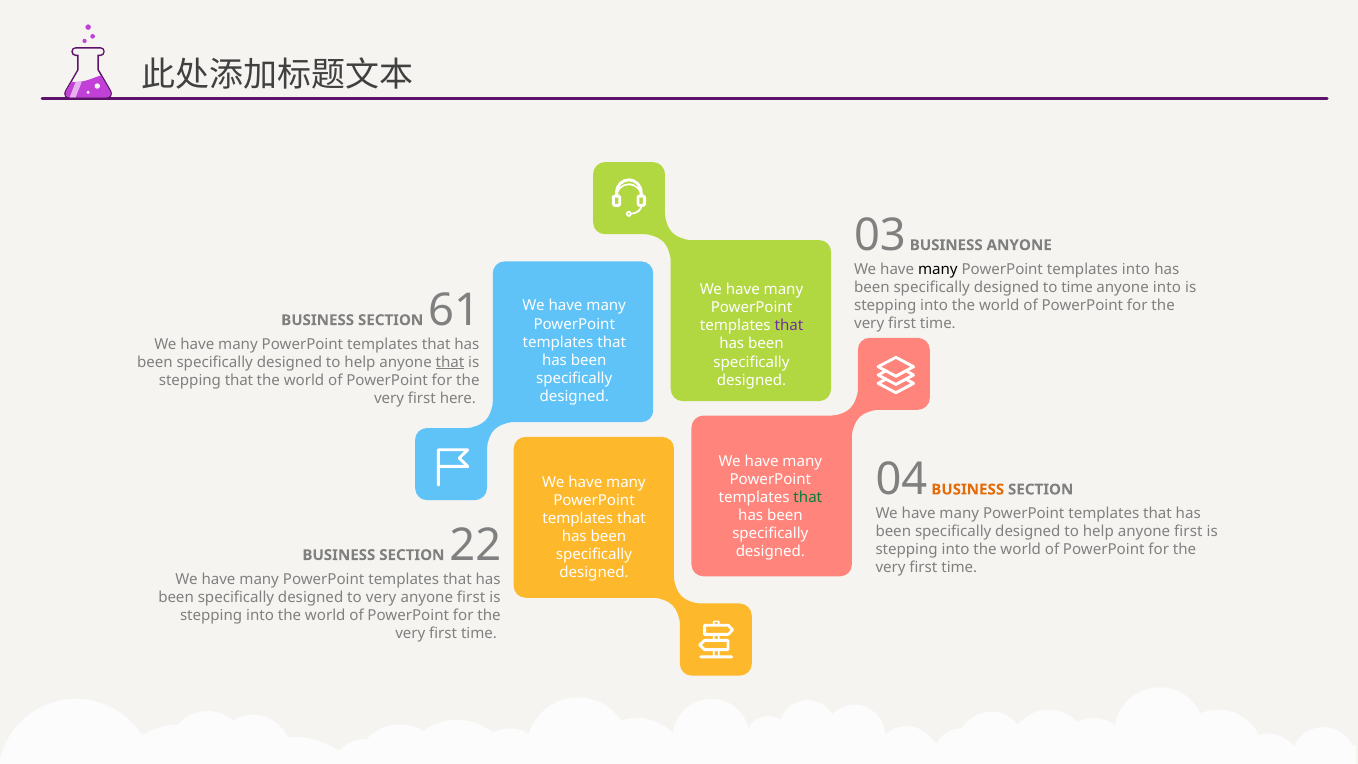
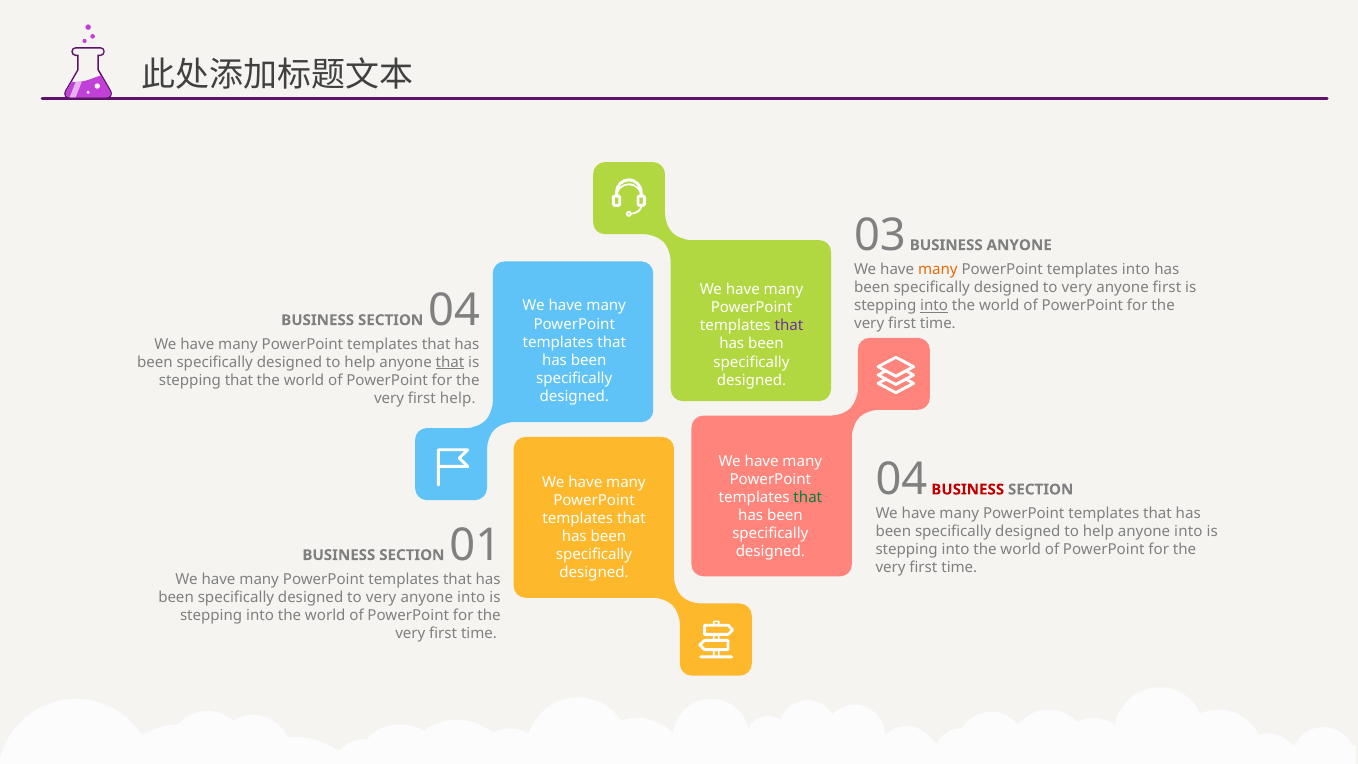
many colour: black -> orange (938, 269)
time: time -> very (1077, 287)
anyone into: into -> first (1167, 287)
into underline: none -> present (934, 305)
SECTION 61: 61 -> 04 (454, 310)
first here: here -> help (458, 398)
BUSINESS colour: orange -> red (968, 489)
help anyone first: first -> into (1188, 532)
22: 22 -> 01 (475, 545)
first: first -> into (471, 597)
